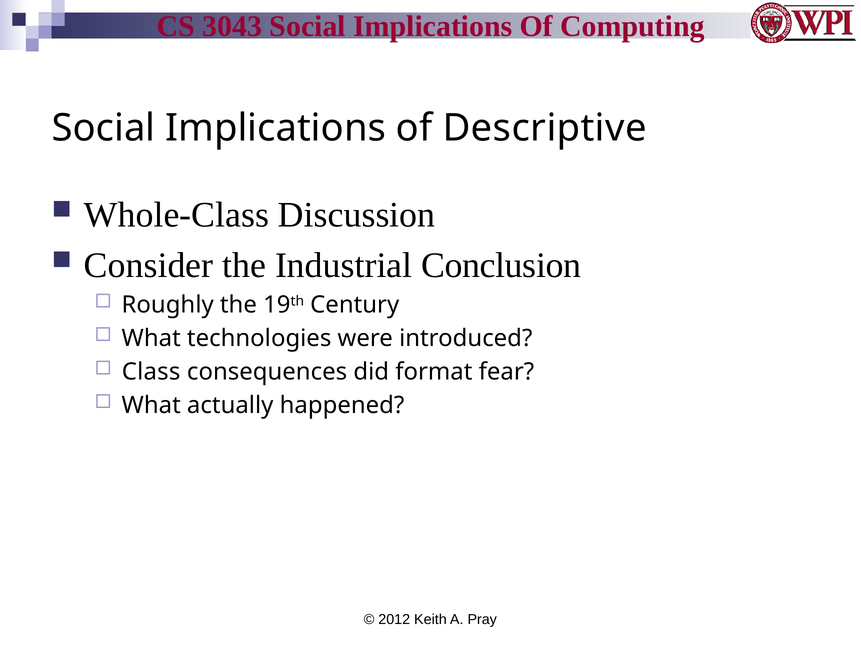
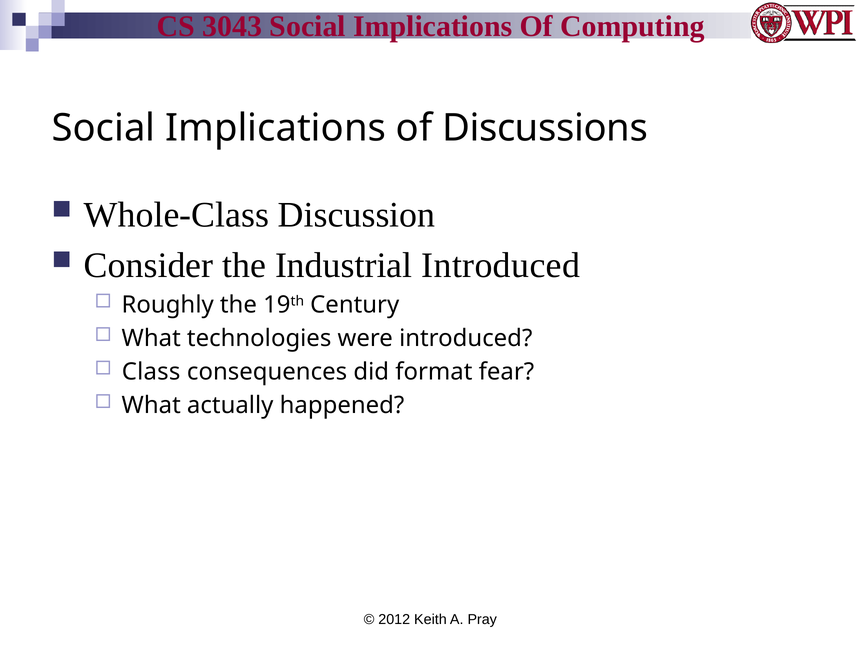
Descriptive: Descriptive -> Discussions (545, 128)
Industrial Conclusion: Conclusion -> Introduced (501, 265)
